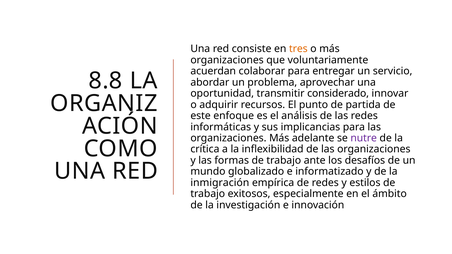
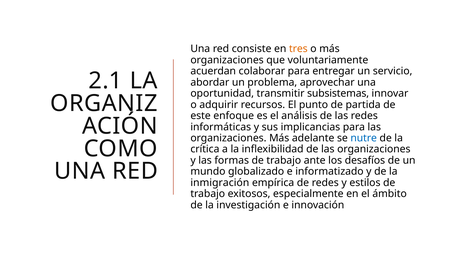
8.8: 8.8 -> 2.1 (105, 81)
considerado: considerado -> subsistemas (338, 94)
nutre colour: purple -> blue (364, 138)
